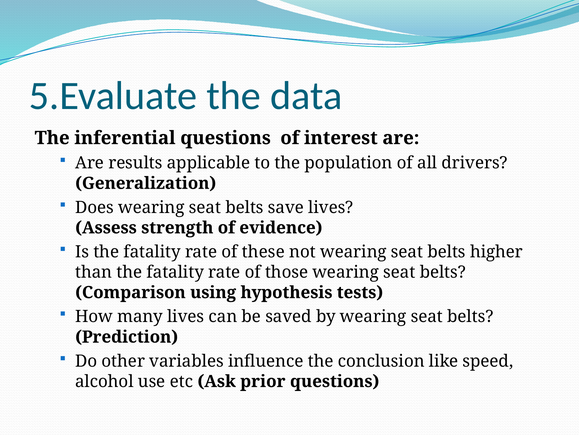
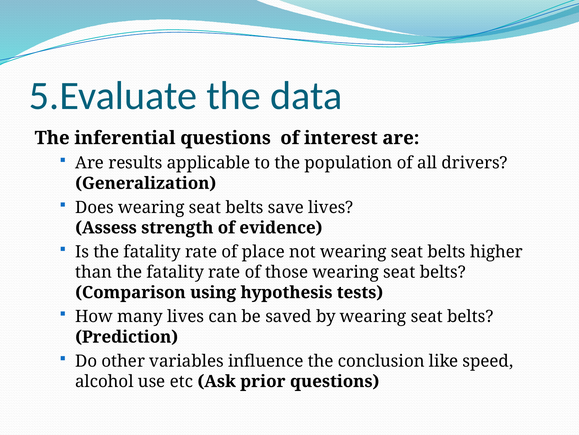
these: these -> place (263, 252)
